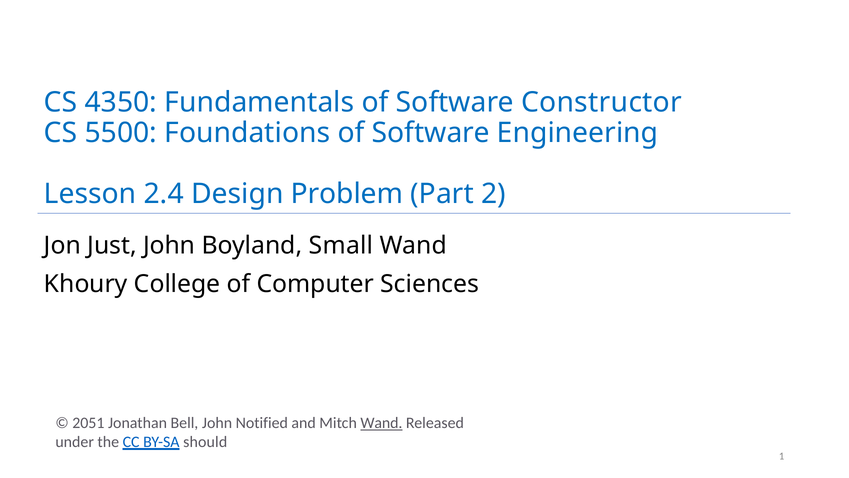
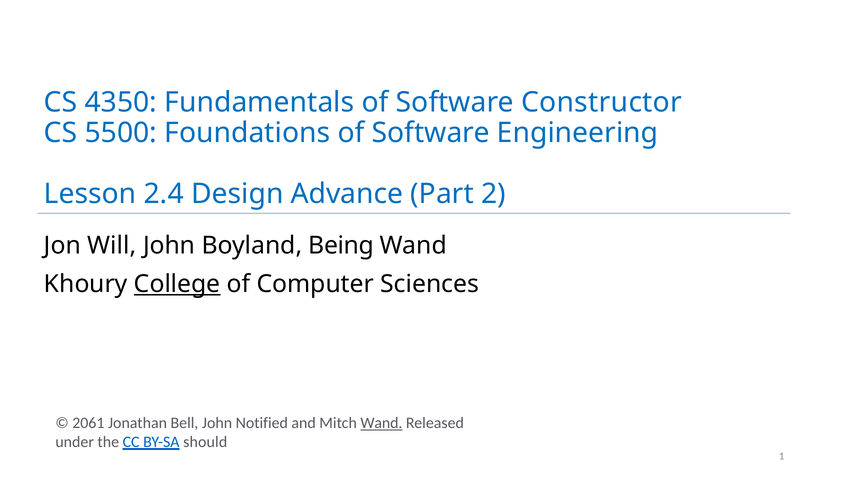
Problem: Problem -> Advance (347, 194)
Just: Just -> Will (112, 245)
Small: Small -> Being (341, 245)
College underline: none -> present (177, 284)
2051: 2051 -> 2061 (88, 423)
